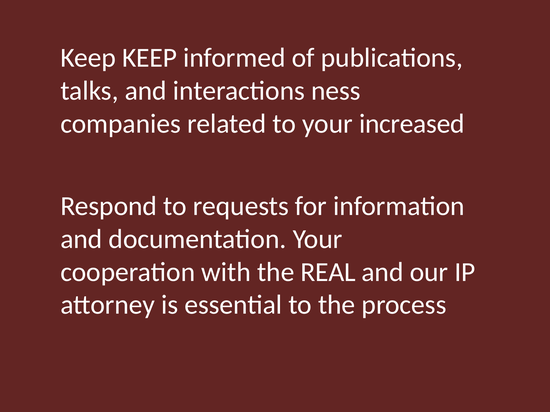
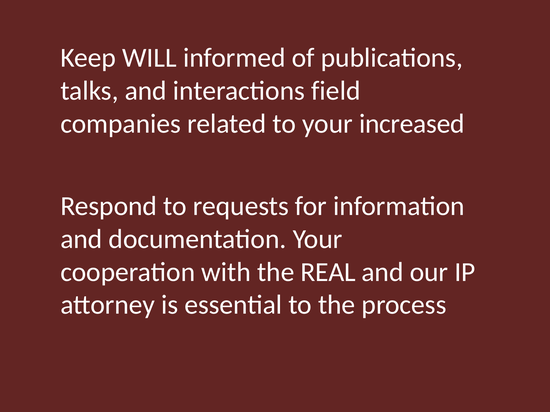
Keep KEEP: KEEP -> WILL (149, 58)
ness: ness -> field (336, 91)
